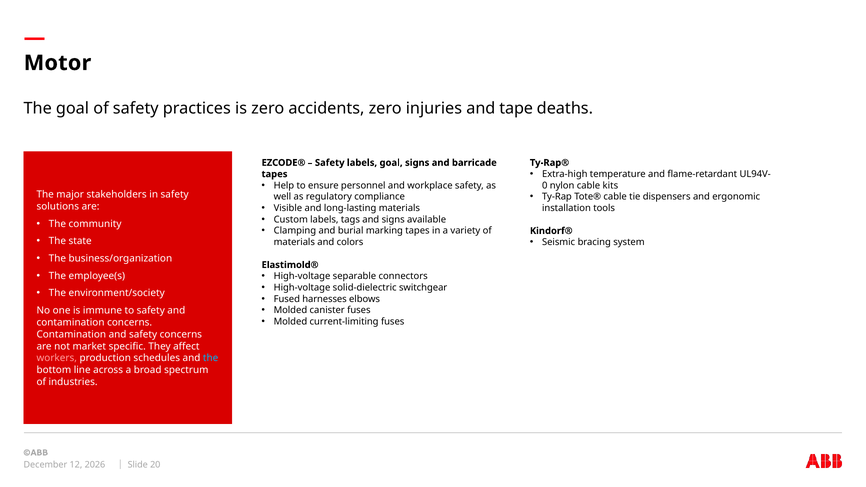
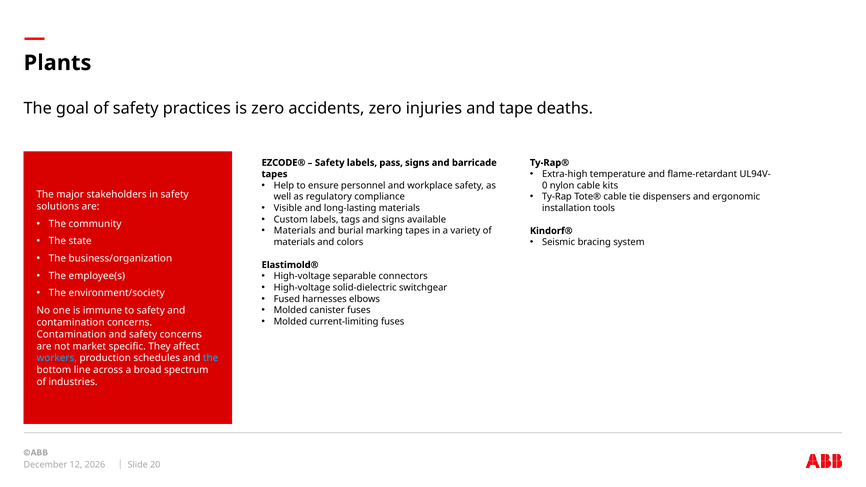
Motor: Motor -> Plants (58, 63)
labels goal: goal -> pass (391, 163)
Clamping: Clamping -> Materials (295, 231)
workers colour: pink -> light blue (57, 358)
